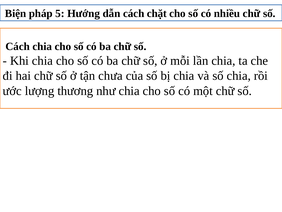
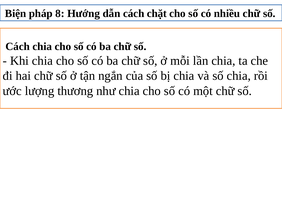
5: 5 -> 8 (60, 14)
chưa: chưa -> ngắn (110, 76)
